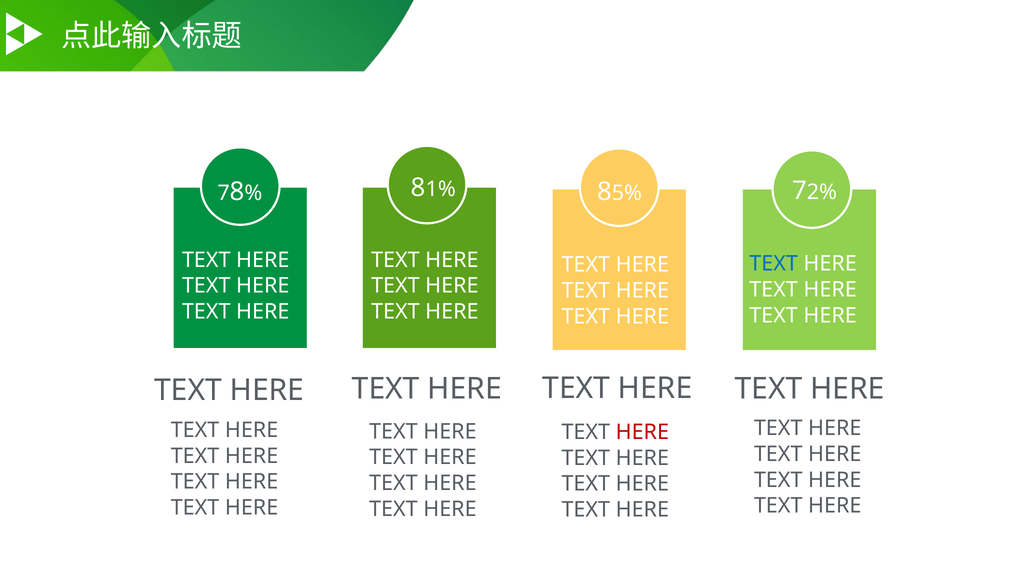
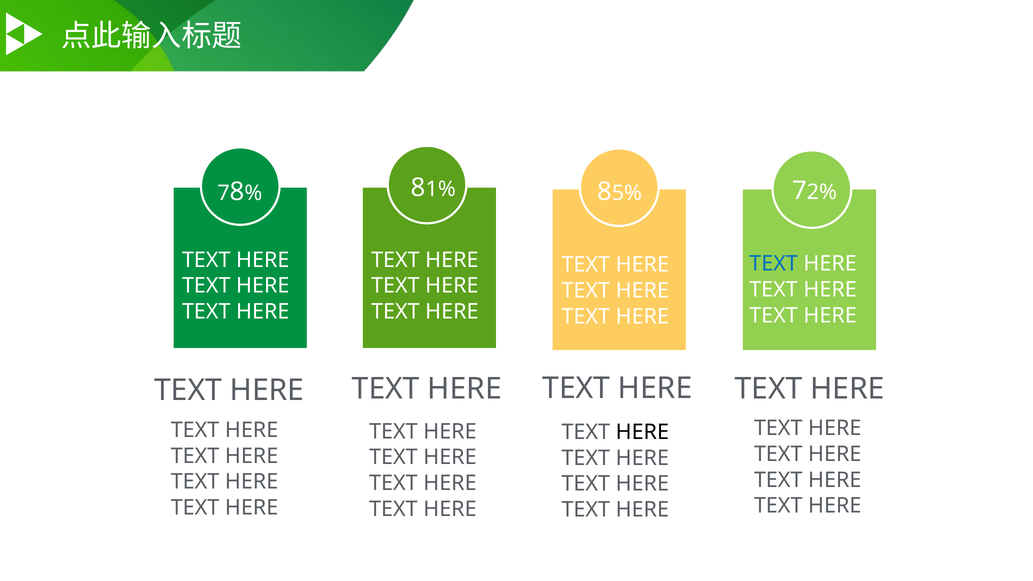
HERE colour: red -> black (642, 432)
